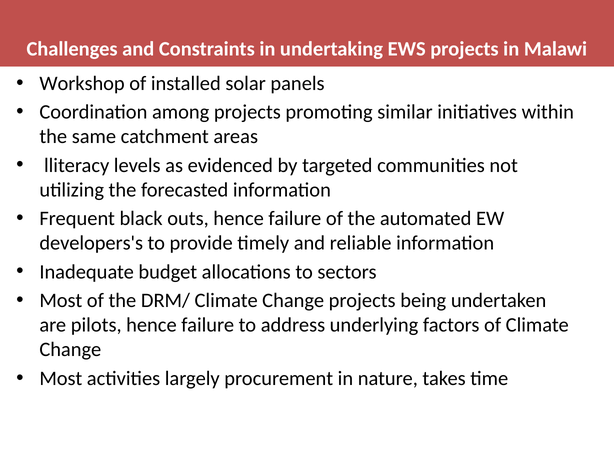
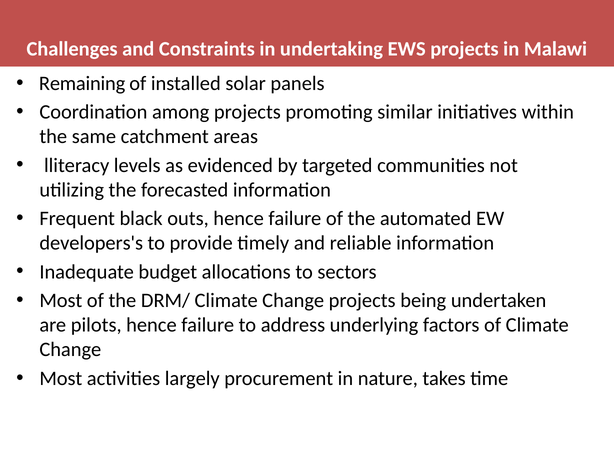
Workshop: Workshop -> Remaining (82, 83)
